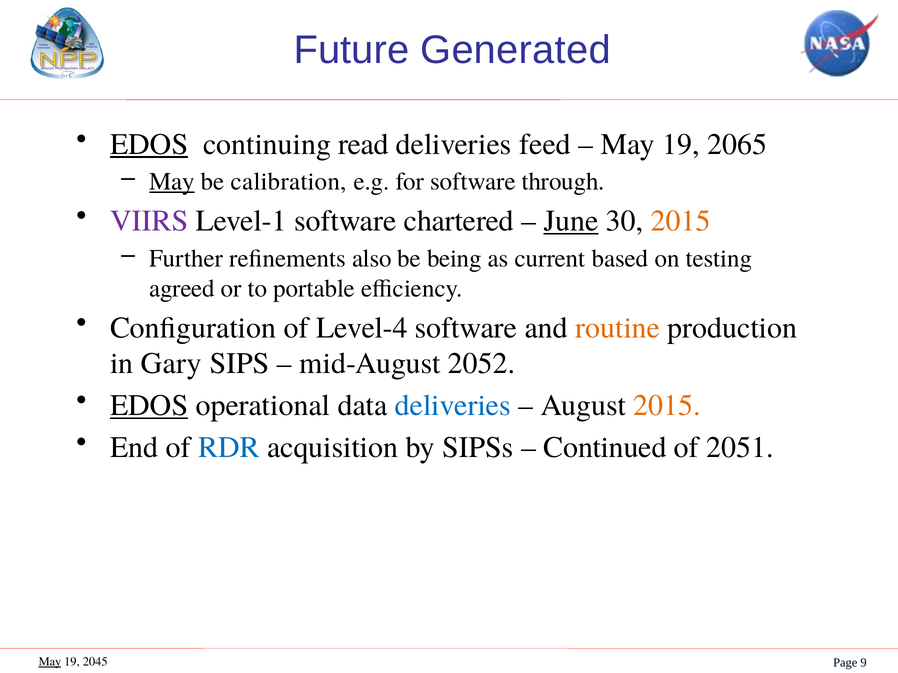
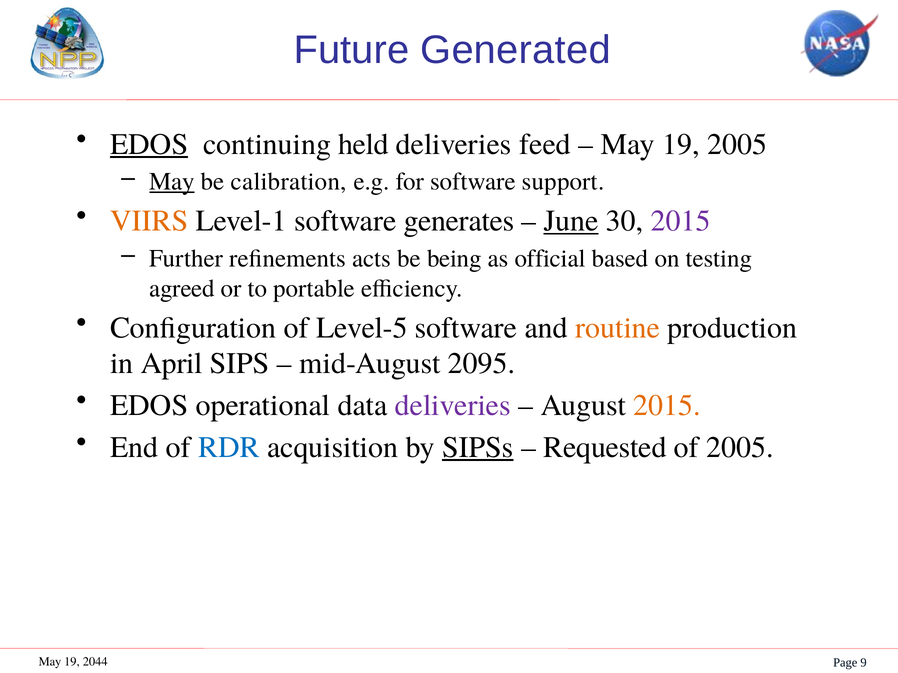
read: read -> held (364, 144)
19 2065: 2065 -> 2005 (737, 144)
through: through -> support (563, 182)
VIIRS colour: purple -> orange (149, 221)
chartered: chartered -> generates (459, 221)
2015 colour: orange -> purple (681, 221)
also: also -> acts (372, 259)
current: current -> official (550, 259)
Level-4: Level-4 -> Level-5 (362, 328)
Gary: Gary -> April (172, 364)
2052: 2052 -> 2095 (482, 364)
EDOS underline: present -> none (149, 406)
deliveries colour: blue -> purple (453, 406)
SIPSs underline: none -> present (478, 448)
Continued: Continued -> Requested (605, 448)
of 2051: 2051 -> 2005 (740, 448)
May underline: present -> none (50, 662)
2045: 2045 -> 2044 (95, 662)
